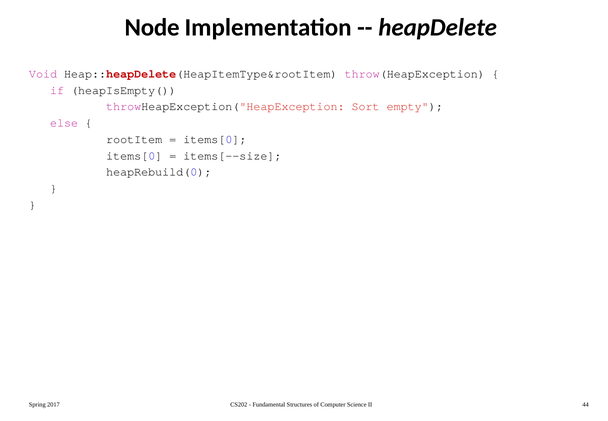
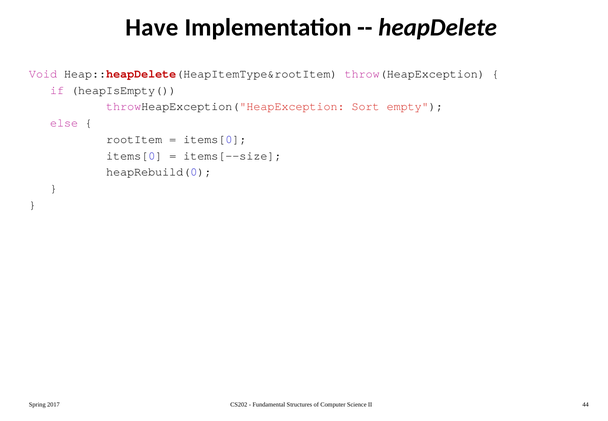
Node: Node -> Have (152, 27)
